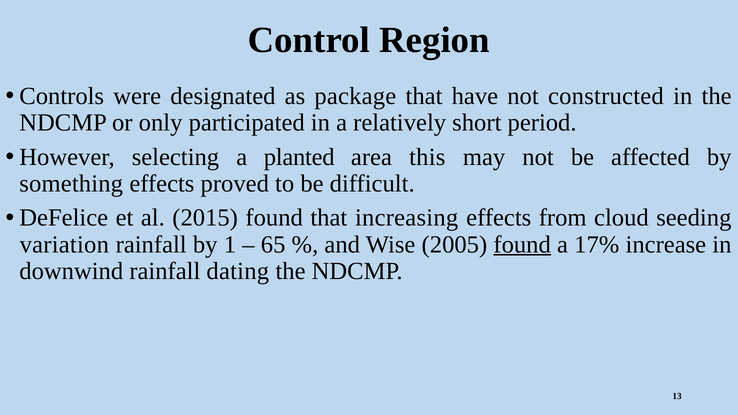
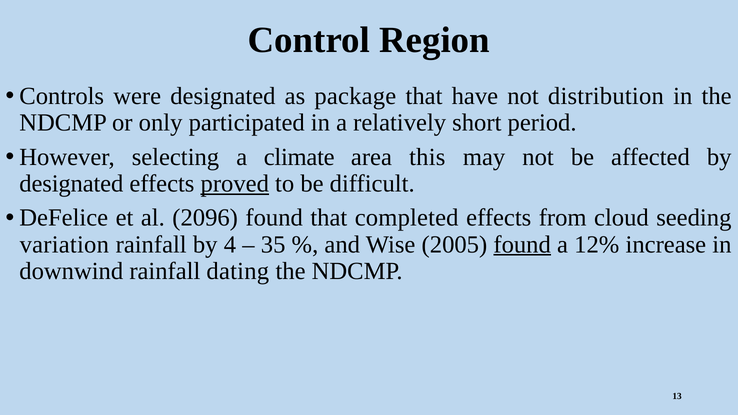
constructed: constructed -> distribution (606, 96)
planted: planted -> climate (299, 157)
something: something -> designated (71, 184)
proved underline: none -> present (235, 184)
2015: 2015 -> 2096 (205, 218)
increasing: increasing -> completed (407, 218)
1: 1 -> 4 (230, 244)
65: 65 -> 35 (273, 244)
17%: 17% -> 12% (597, 244)
